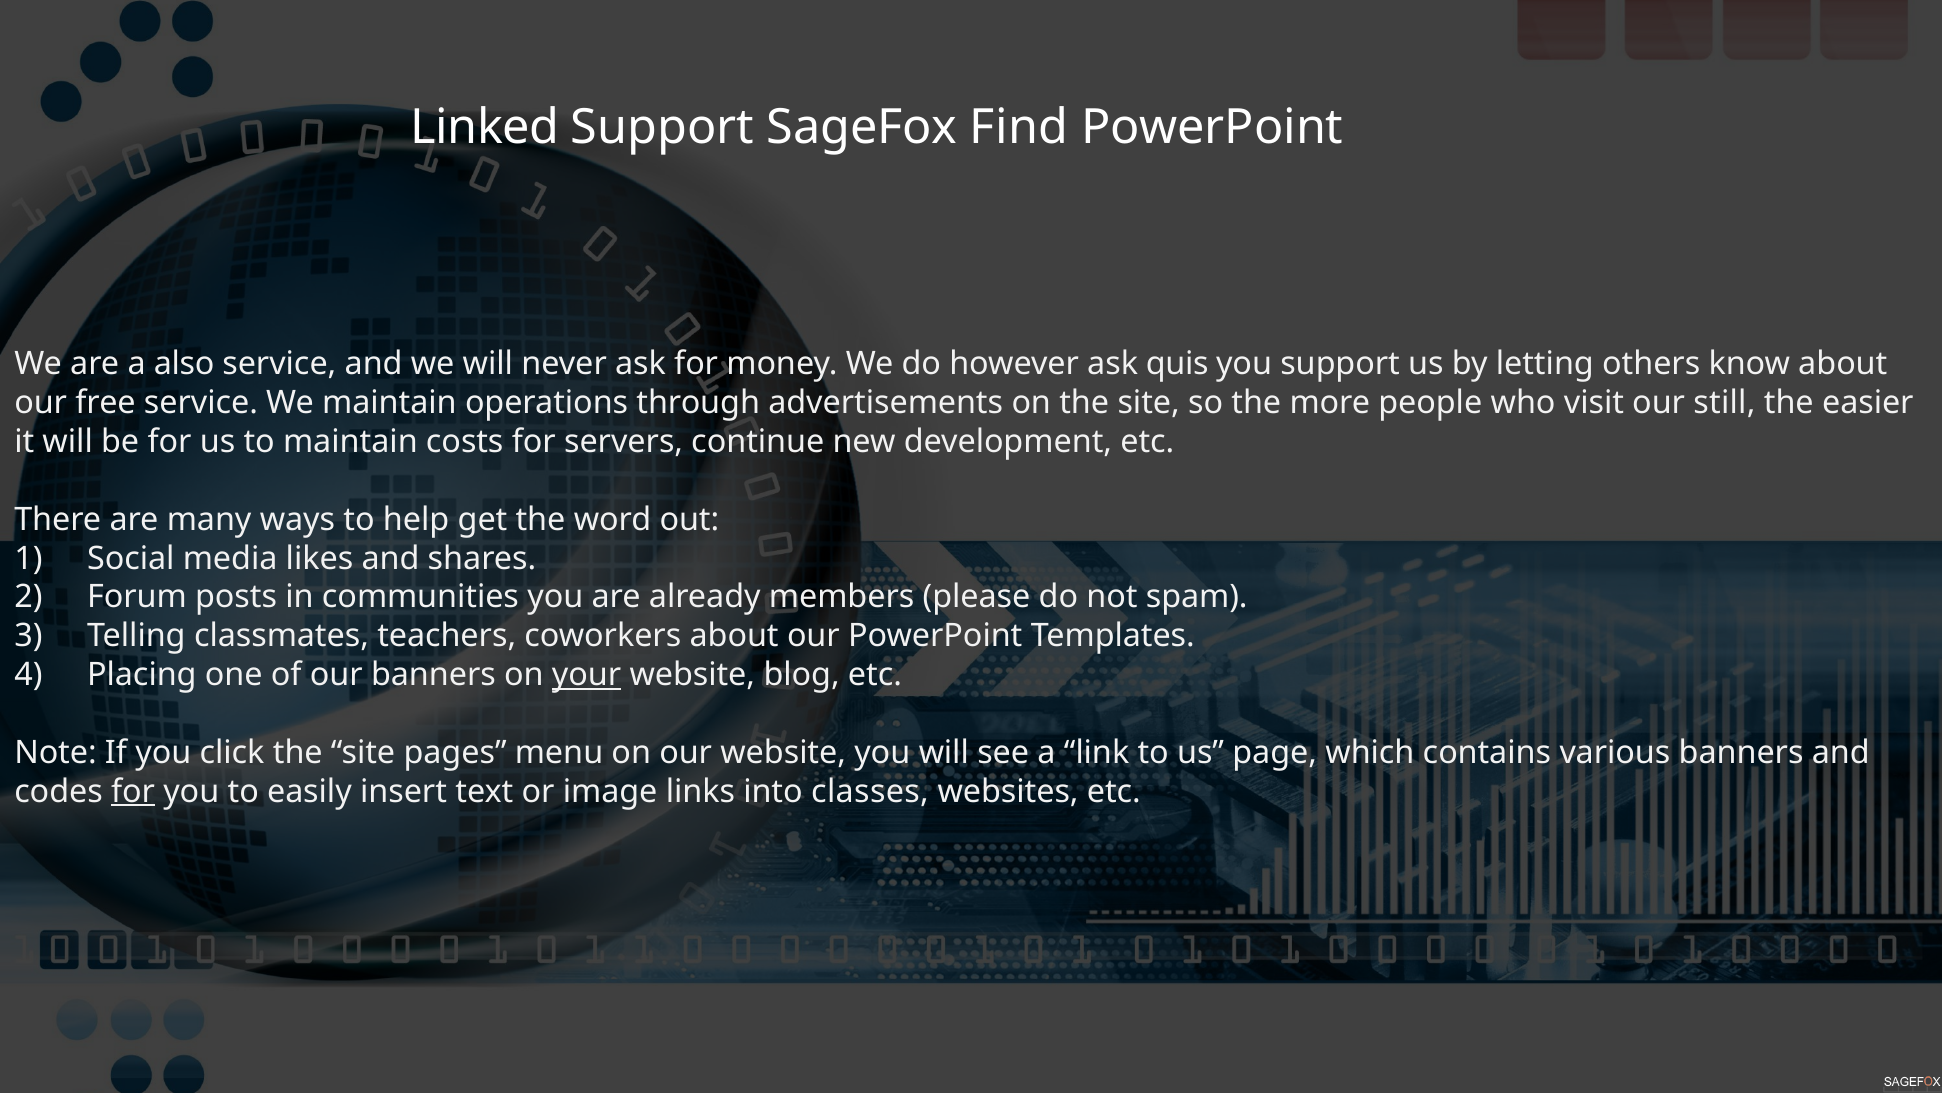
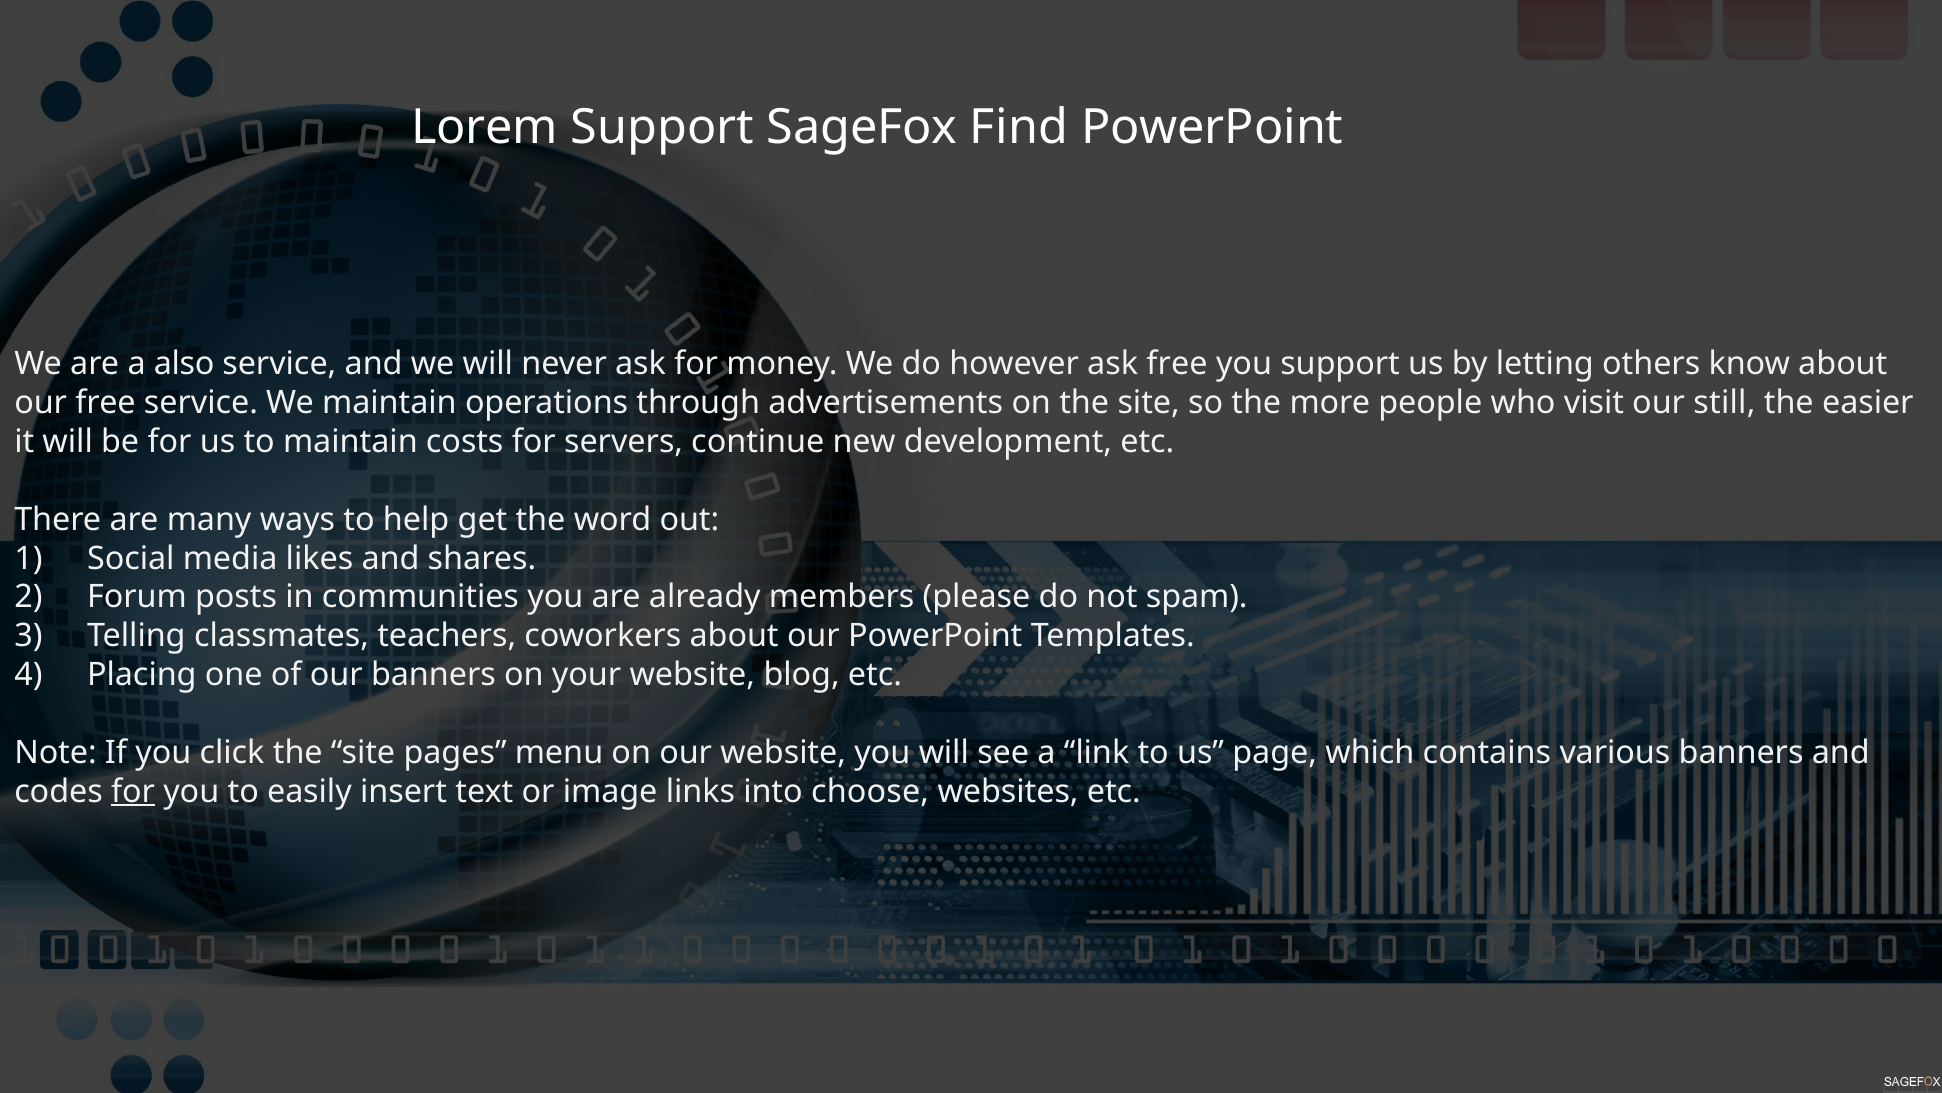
Linked: Linked -> Lorem (485, 127)
ask quis: quis -> free (1177, 364)
your underline: present -> none (587, 675)
classes: classes -> choose (870, 791)
